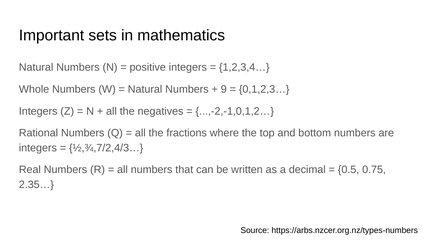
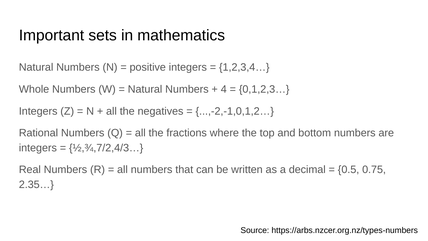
9: 9 -> 4 (224, 89)
